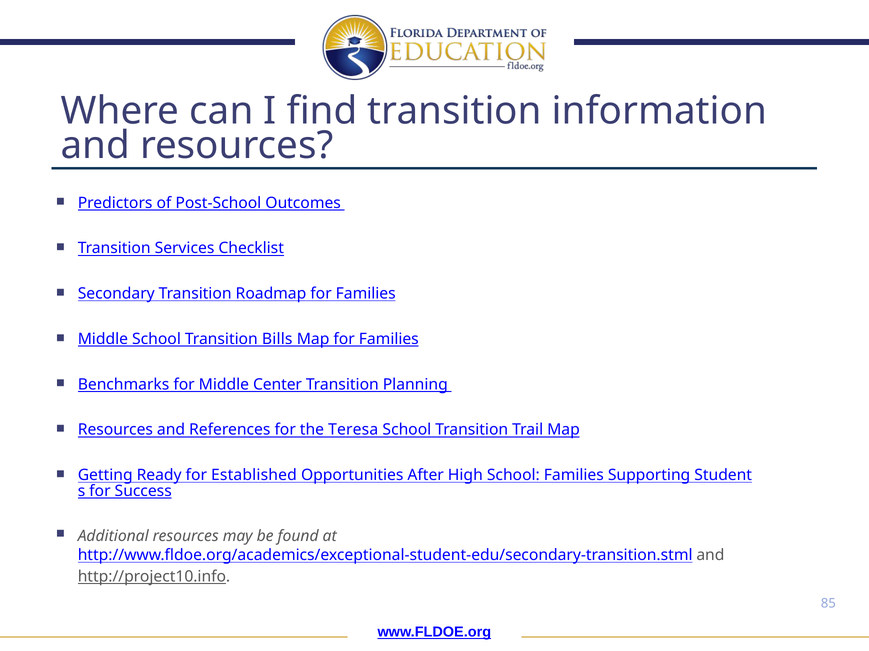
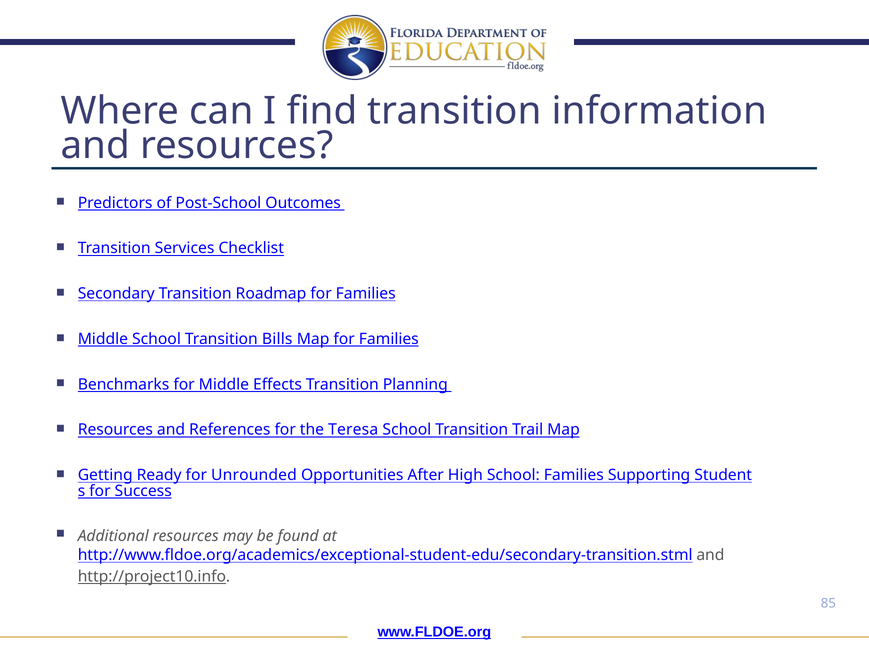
Center: Center -> Effects (277, 385)
Established: Established -> Unrounded (254, 476)
